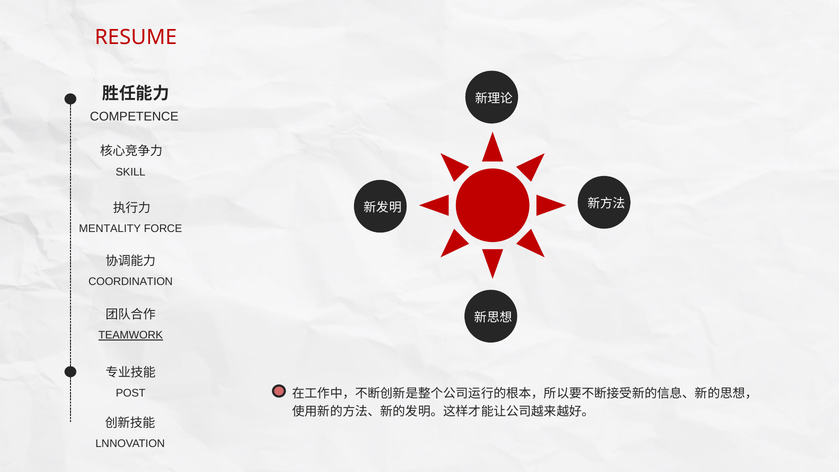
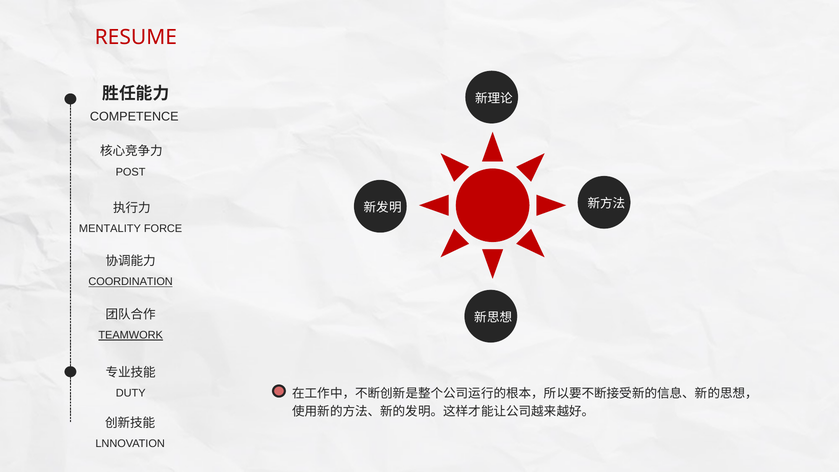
SKILL: SKILL -> POST (131, 172)
COORDINATION underline: none -> present (131, 282)
POST: POST -> DUTY (131, 393)
